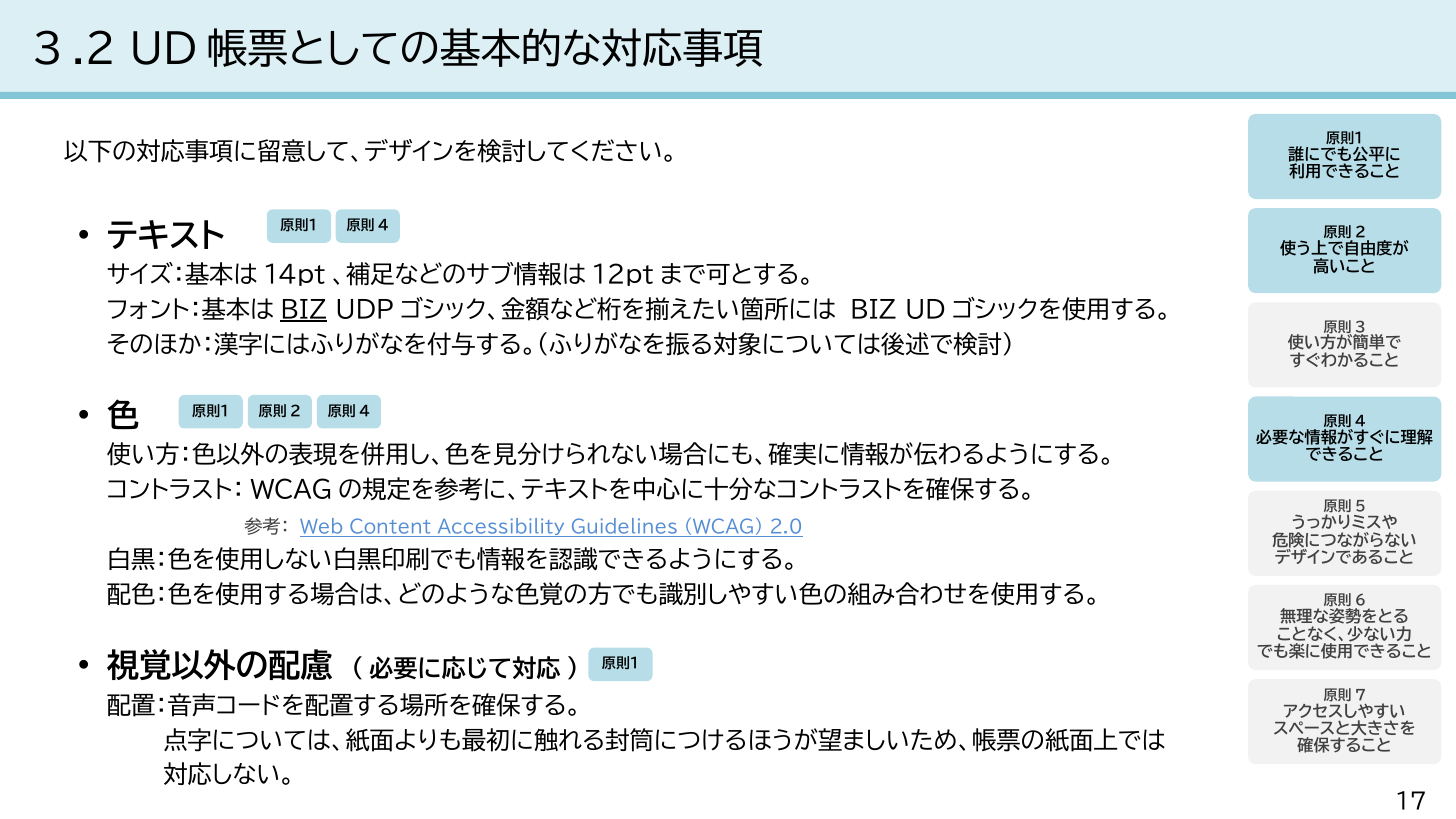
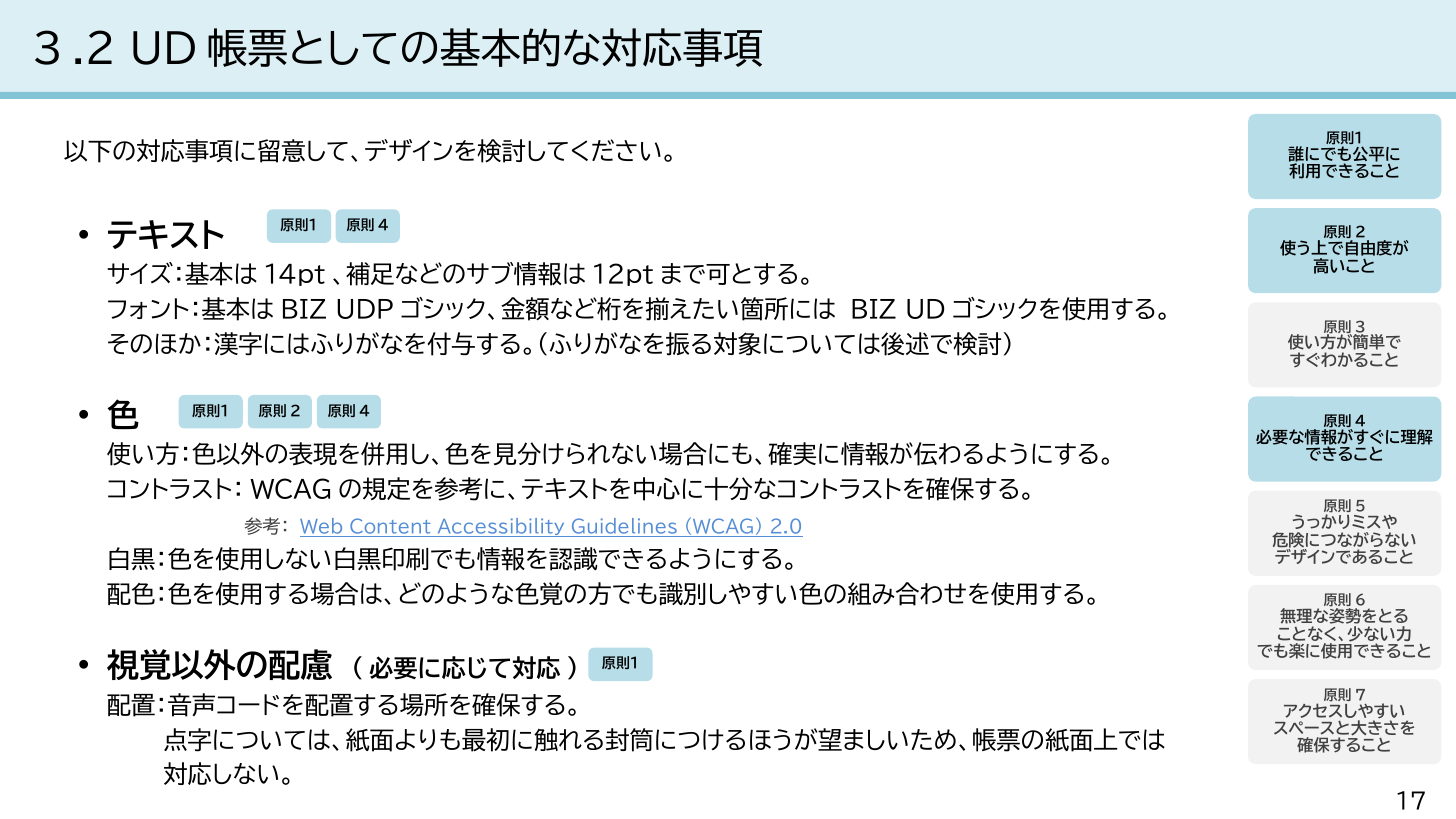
BIZ underline: present -> none (304, 310)
